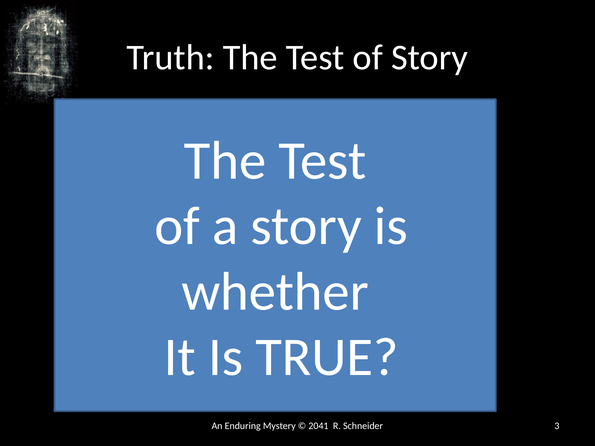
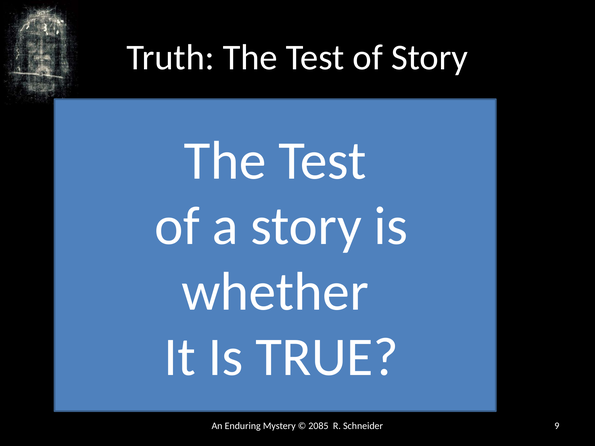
2041: 2041 -> 2085 (318, 426)
3: 3 -> 9 (557, 426)
